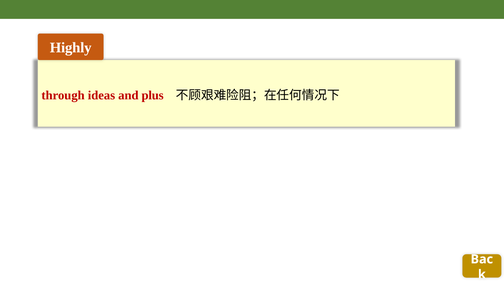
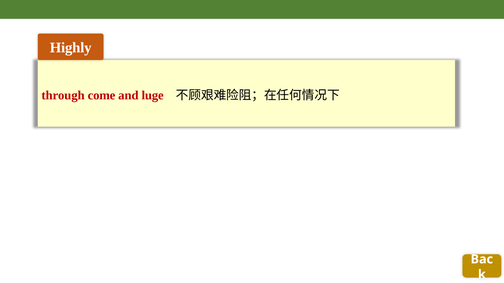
ideas: ideas -> come (102, 96)
plus: plus -> luge (153, 96)
